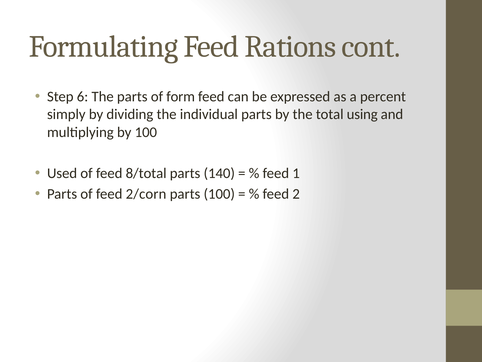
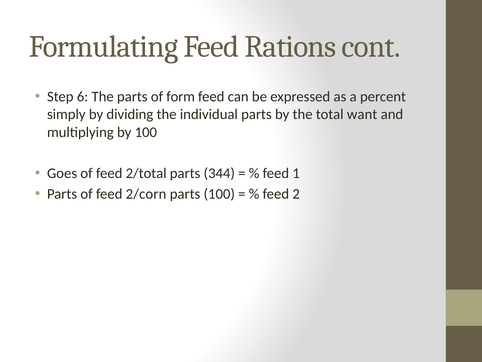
using: using -> want (362, 114)
Used: Used -> Goes (62, 173)
8/total: 8/total -> 2/total (146, 173)
140: 140 -> 344 (219, 173)
